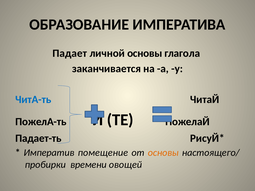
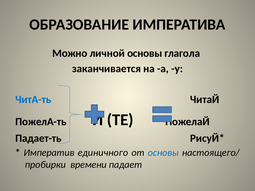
Падает: Падает -> Можно (70, 53)
помещение: помещение -> единичного (103, 153)
основы colour: orange -> blue (163, 153)
овощей: овощей -> падает (125, 165)
